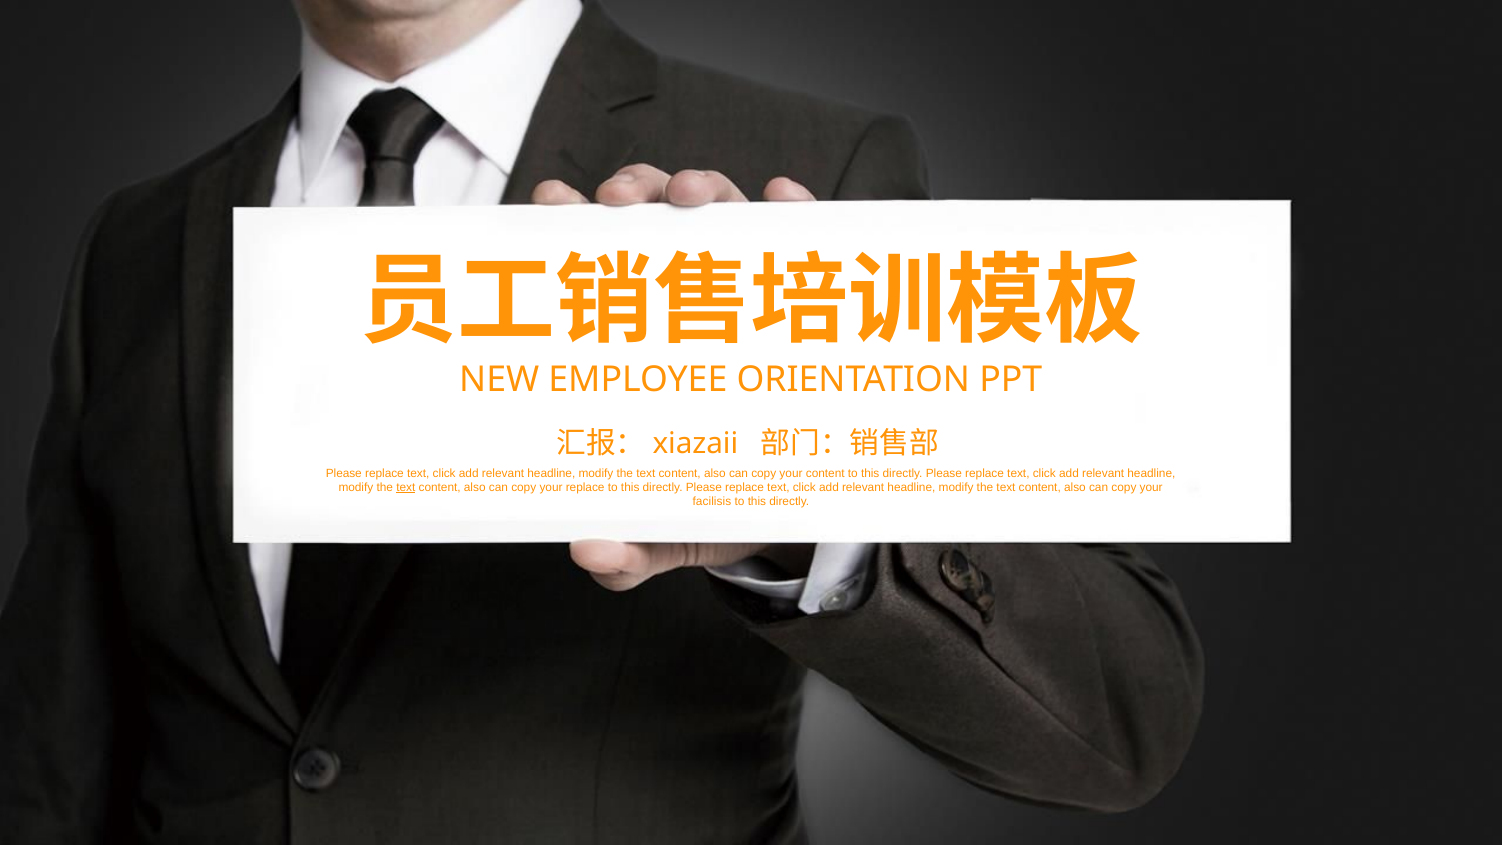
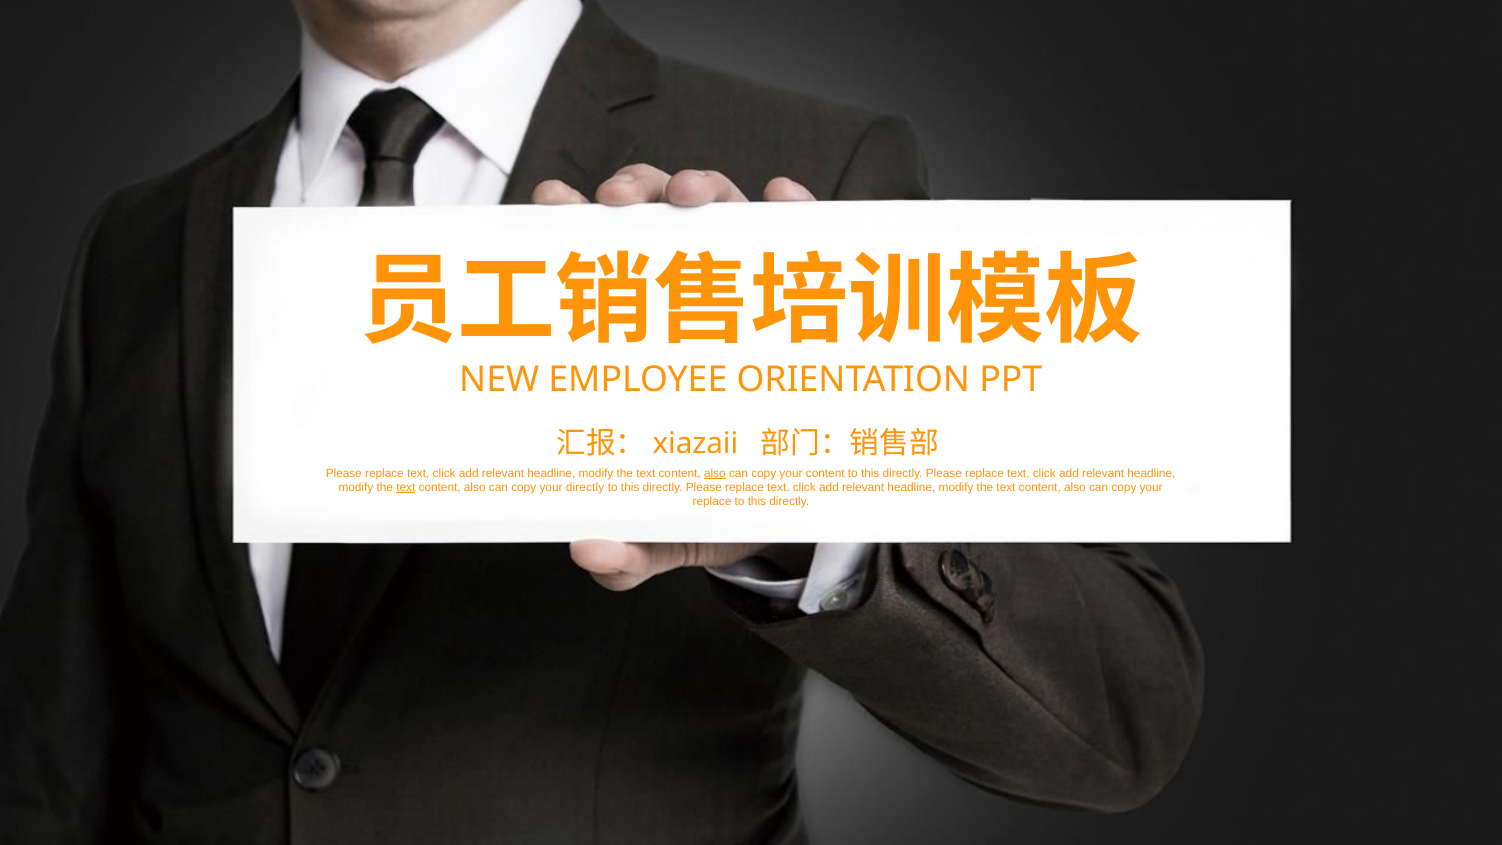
also underline: none -> present (715, 473)
your replace: replace -> directly (585, 487)
facilisis: facilisis -> replace (712, 502)
